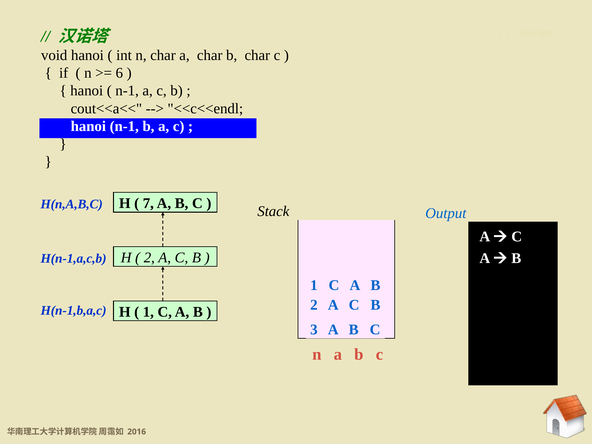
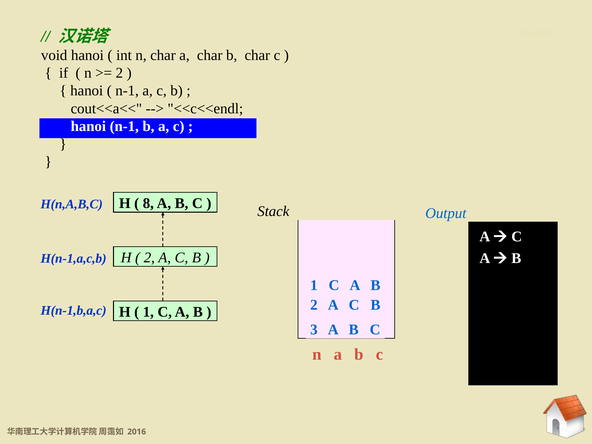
6: 6 -> 2 (119, 73)
7: 7 -> 8 (148, 203)
